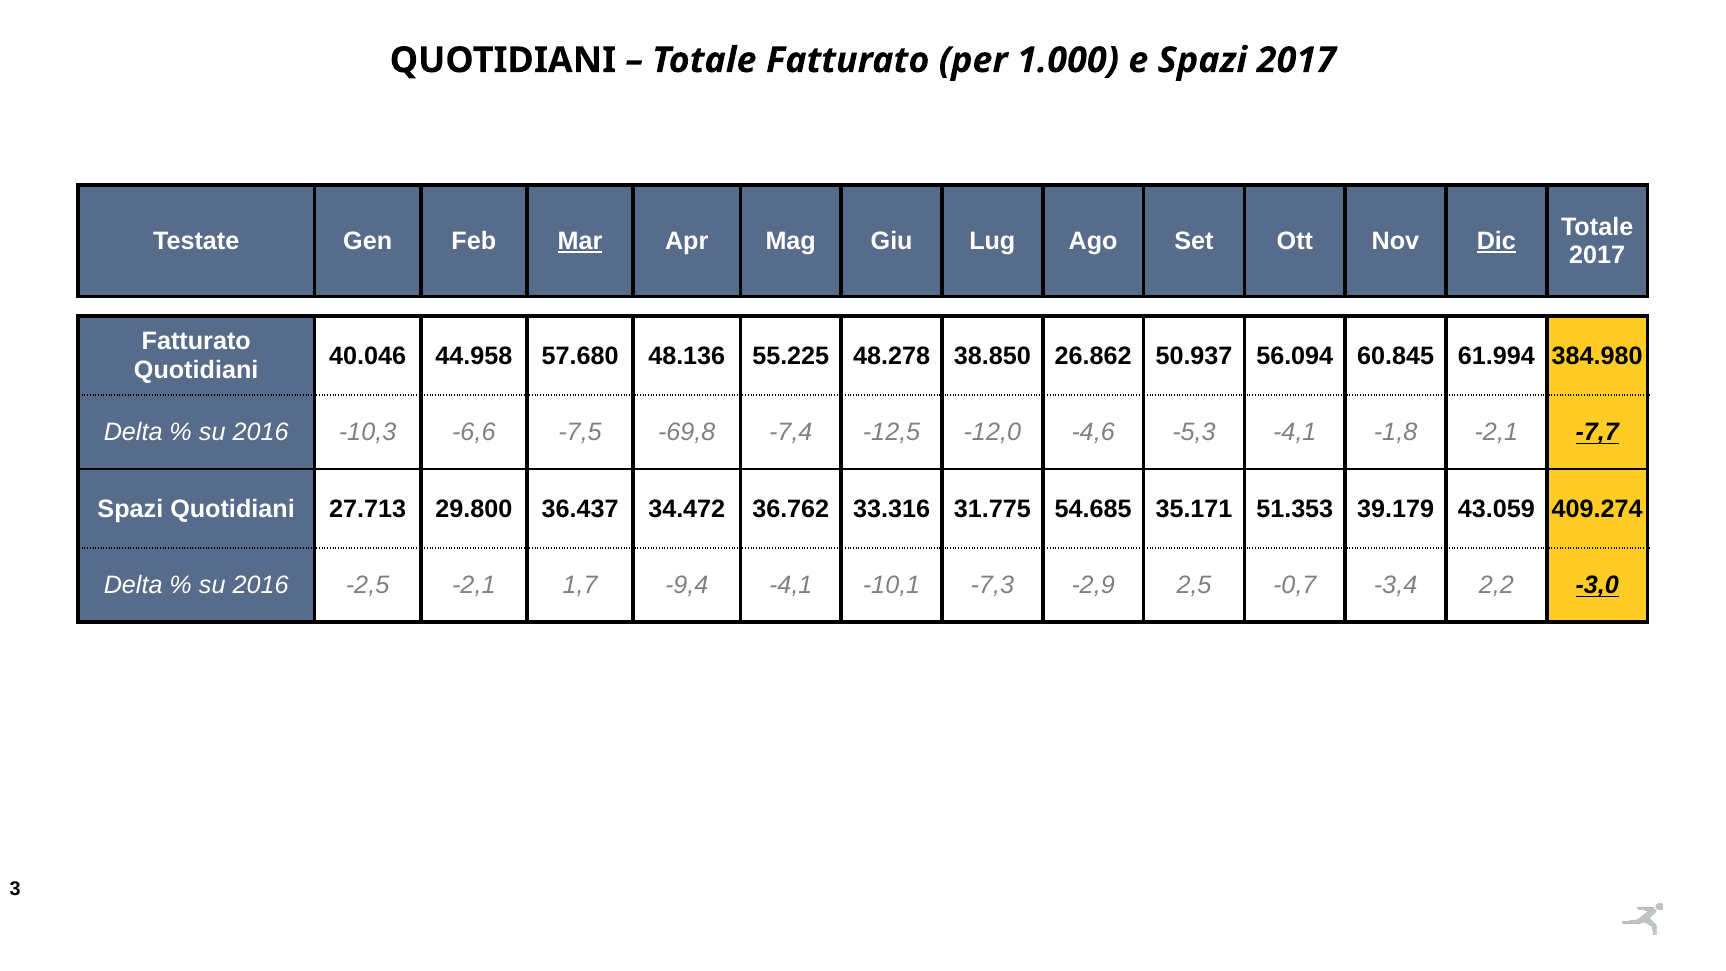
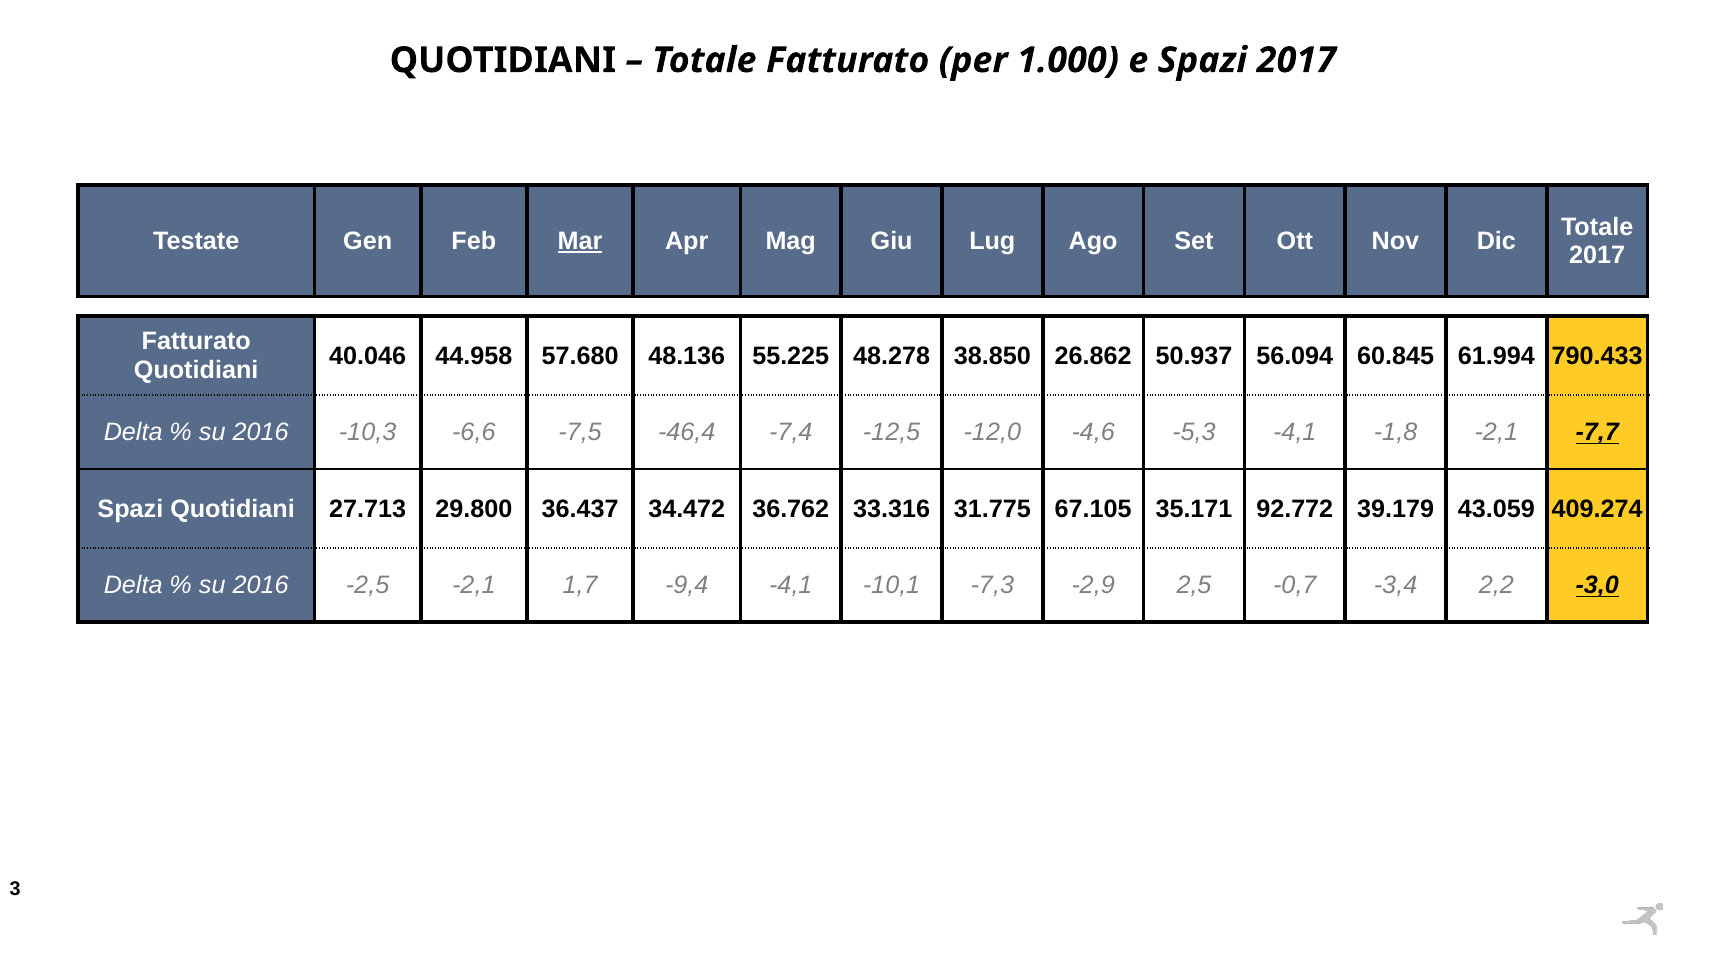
Dic underline: present -> none (1496, 241)
384.980: 384.980 -> 790.433 (1597, 356)
-69,8: -69,8 -> -46,4 (687, 432)
54.685: 54.685 -> 67.105 (1093, 509)
51.353: 51.353 -> 92.772 (1295, 509)
